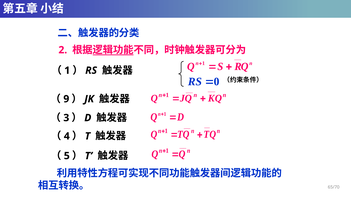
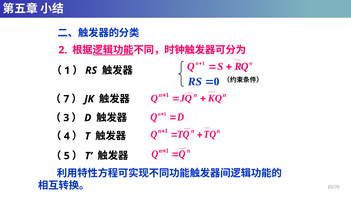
9: 9 -> 7 (66, 99)
